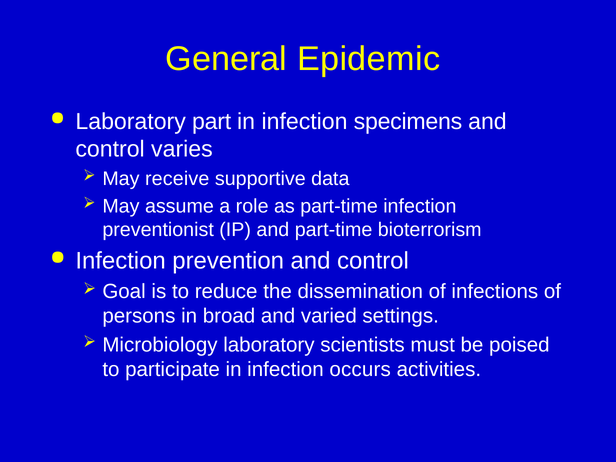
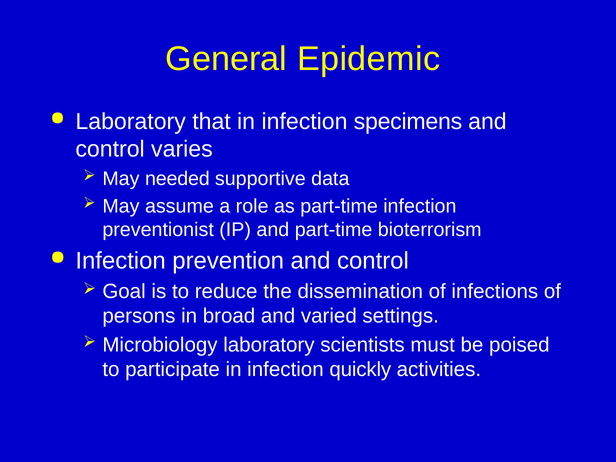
part: part -> that (212, 121)
receive: receive -> needed (177, 179)
occurs: occurs -> quickly (360, 370)
